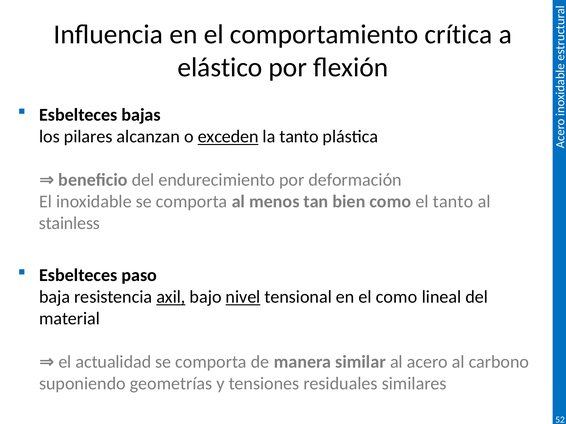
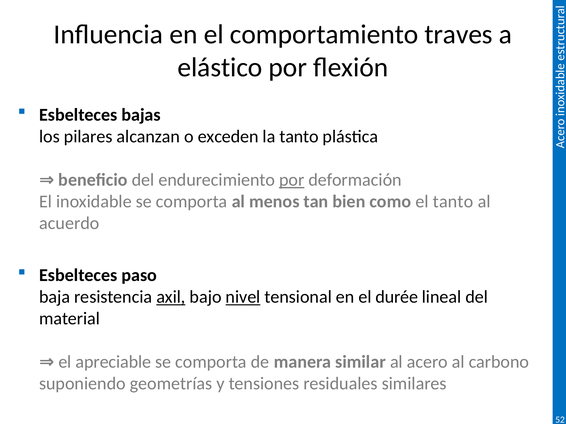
crítica: crítica -> traves (459, 34)
exceden underline: present -> none (228, 137)
por underline: none -> present (292, 180)
stainless: stainless -> acuerdo (69, 224)
el como: como -> durée (397, 297)
actualidad: actualidad -> apreciable (113, 362)
